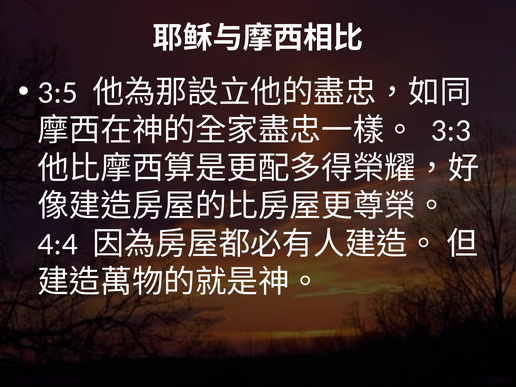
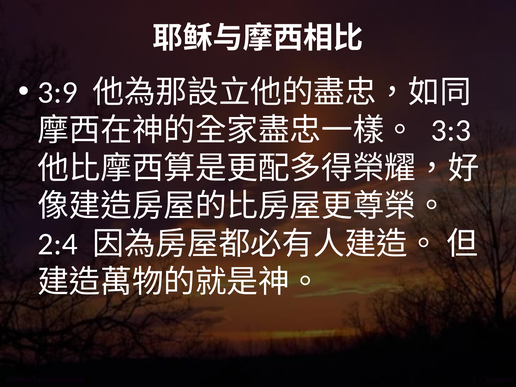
3:5: 3:5 -> 3:9 (58, 93)
4:4: 4:4 -> 2:4 (58, 244)
